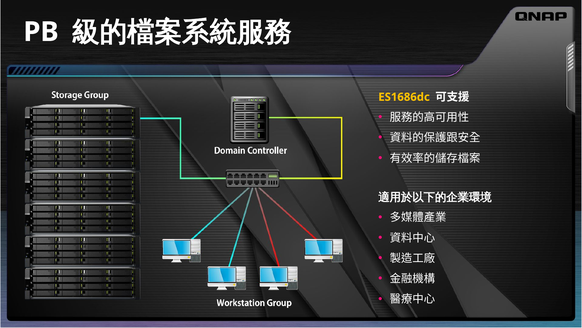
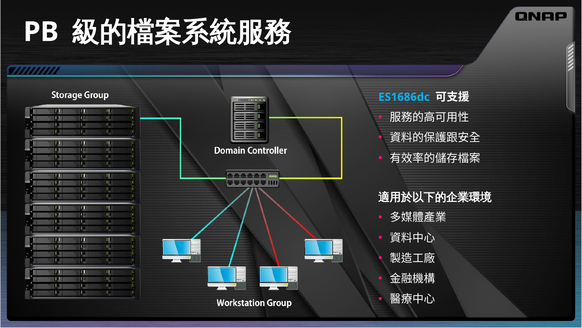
ES1686dc colour: yellow -> light blue (404, 97)
